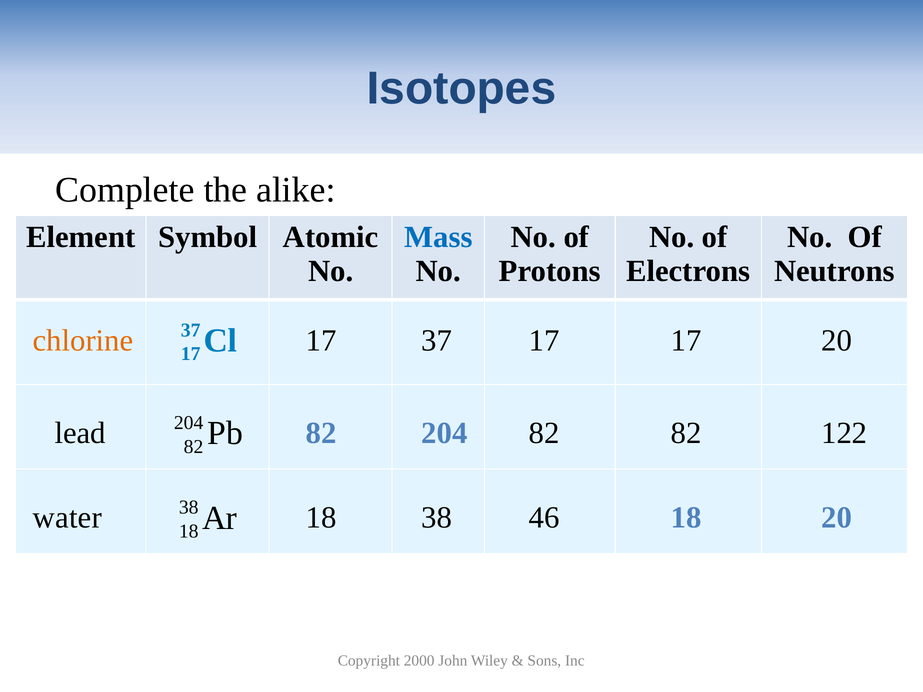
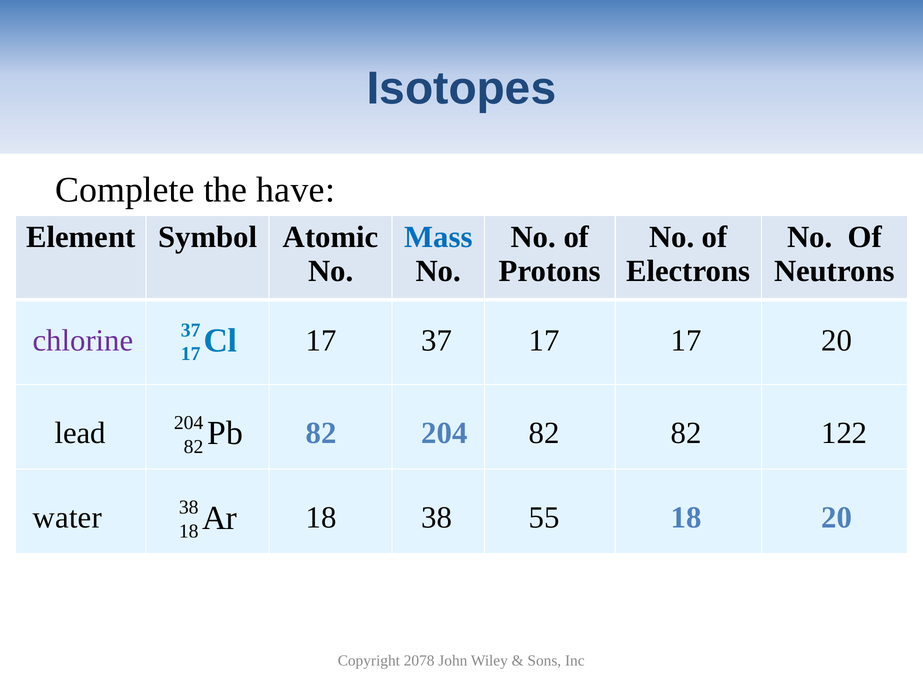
alike: alike -> have (296, 190)
chlorine colour: orange -> purple (83, 340)
46: 46 -> 55 (544, 518)
2000: 2000 -> 2078 (419, 661)
